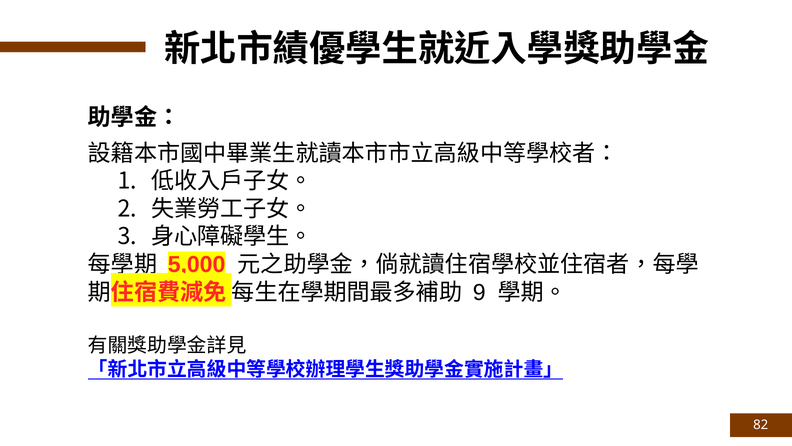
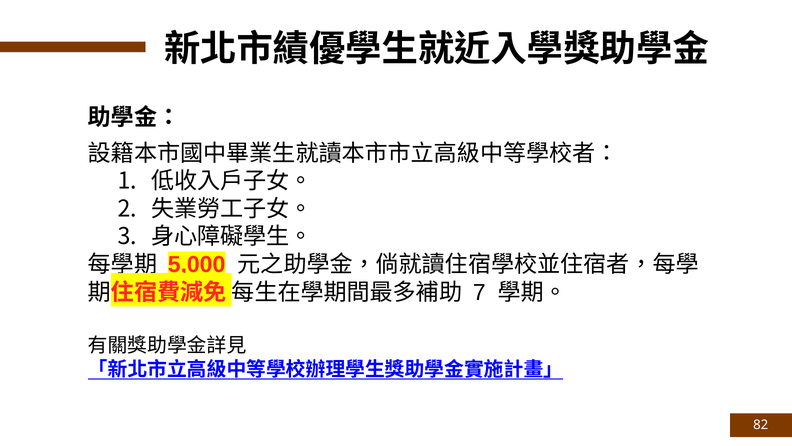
9: 9 -> 7 (479, 292)
